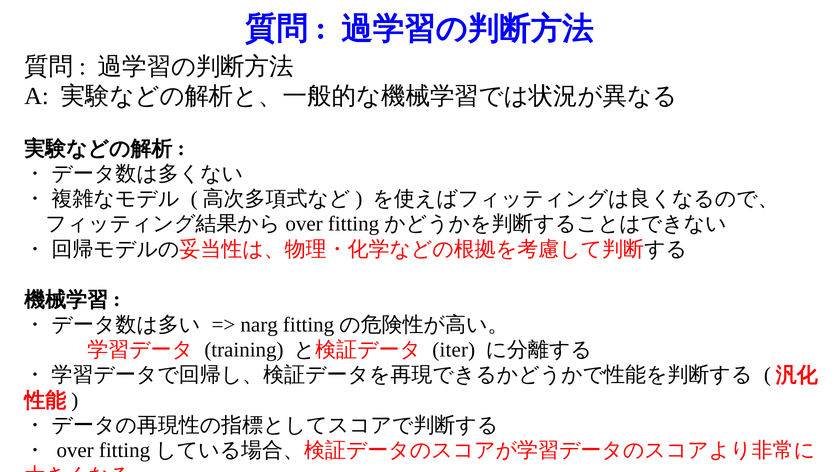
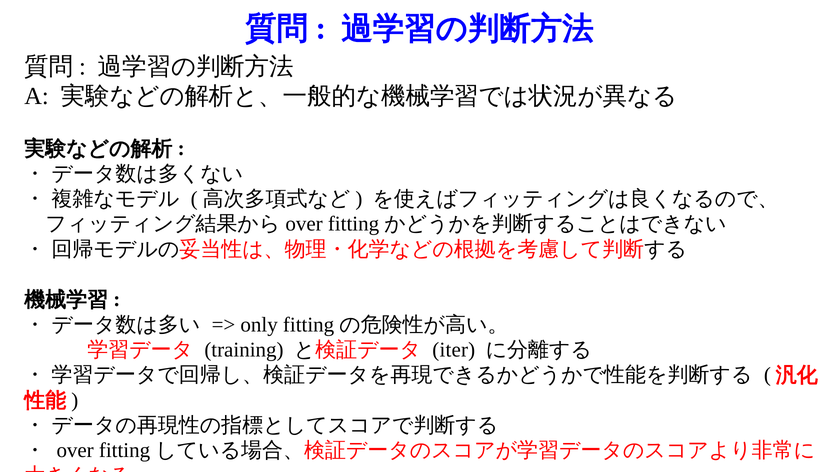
narg: narg -> only (259, 325)
